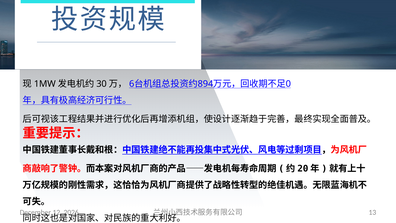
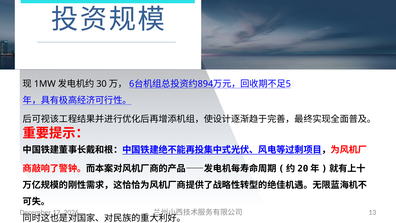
0: 0 -> 5 (288, 84)
